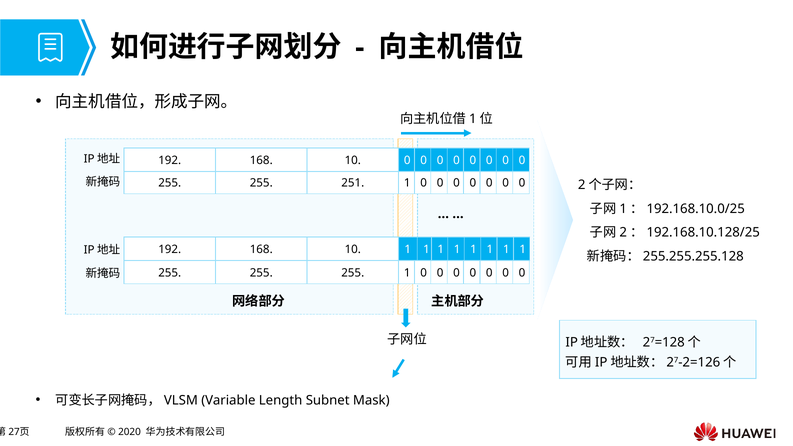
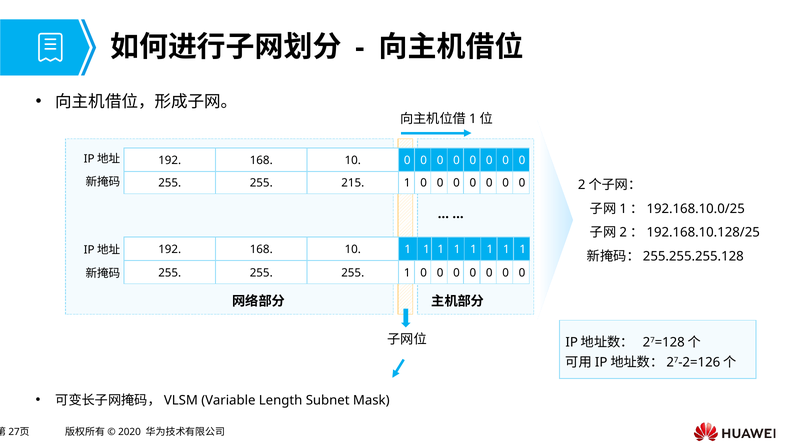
251: 251 -> 215 (353, 183)
